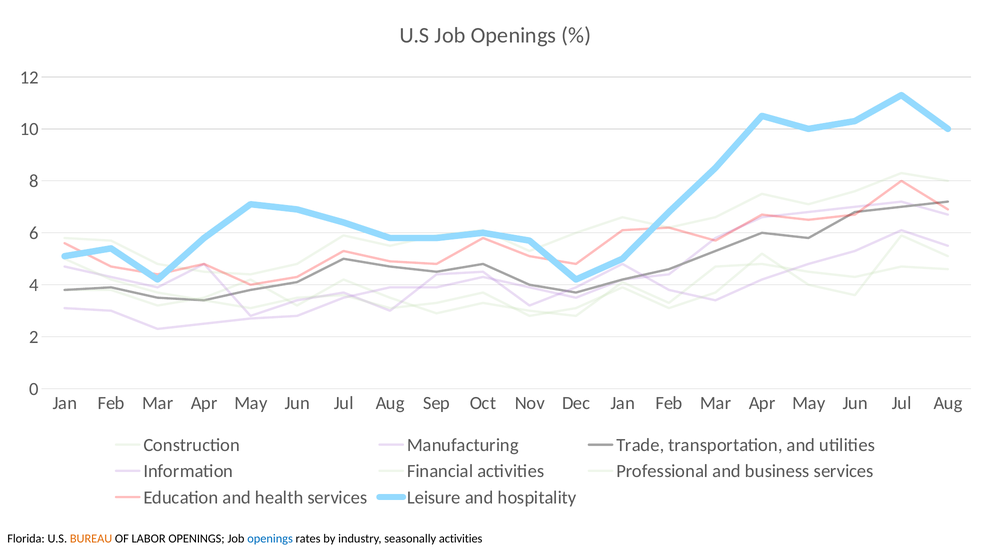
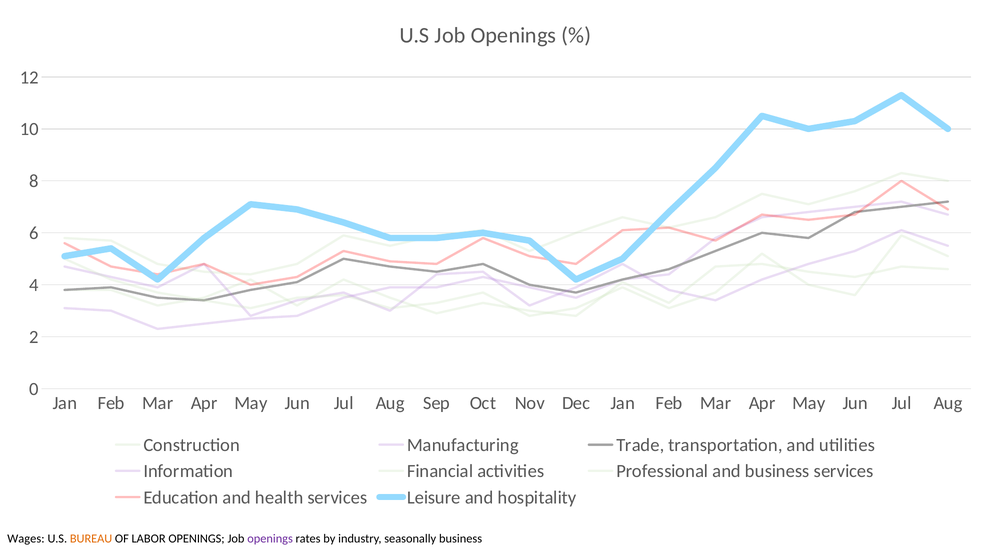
Florida: Florida -> Wages (26, 539)
openings colour: blue -> purple (270, 539)
seasonally activities: activities -> business (461, 539)
